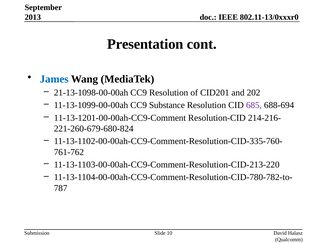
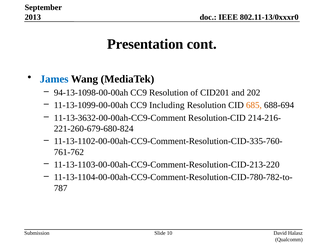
21-13-1098-00-00ah: 21-13-1098-00-00ah -> 94-13-1098-00-00ah (91, 93)
Substance: Substance -> Including (167, 105)
685 colour: purple -> orange (254, 105)
11-13-1201-00-00ah-CC9-Comment: 11-13-1201-00-00ah-CC9-Comment -> 11-13-3632-00-00ah-CC9-Comment (120, 118)
